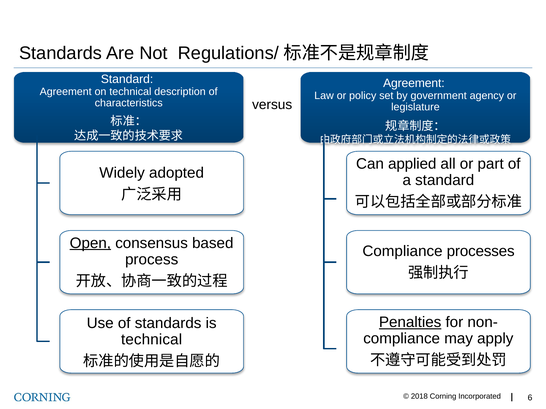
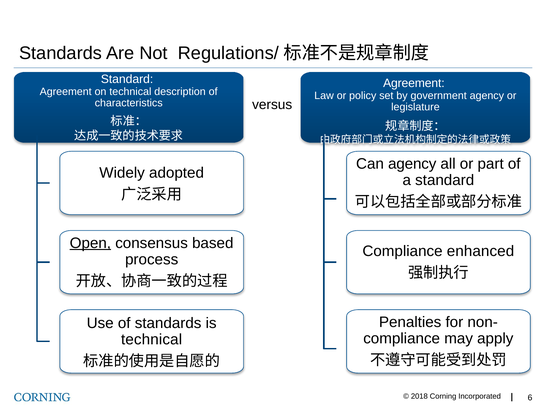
Can applied: applied -> agency (412, 164)
processes: processes -> enhanced (481, 252)
Penalties underline: present -> none (410, 323)
